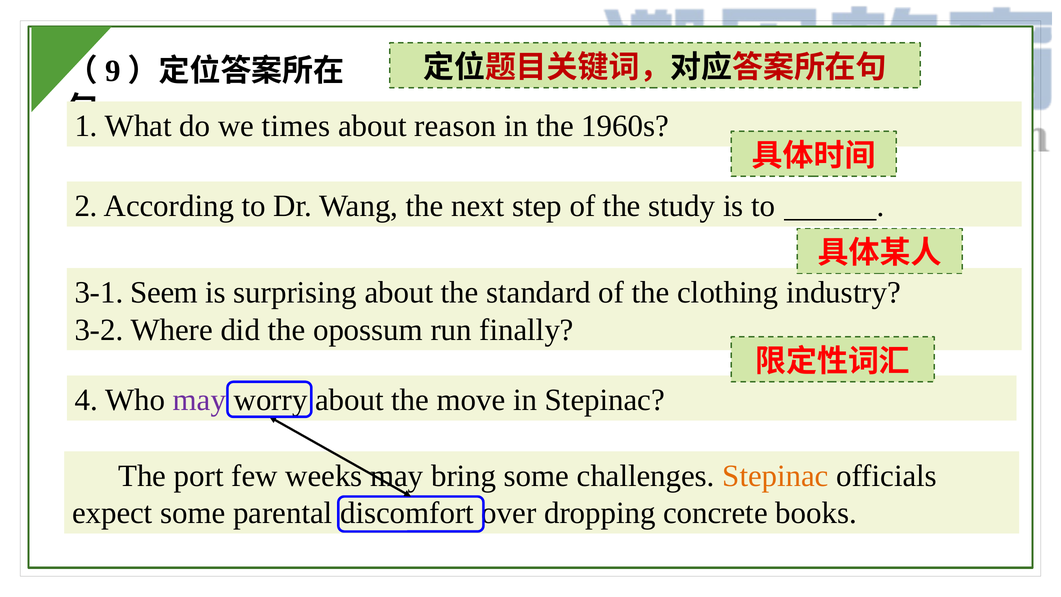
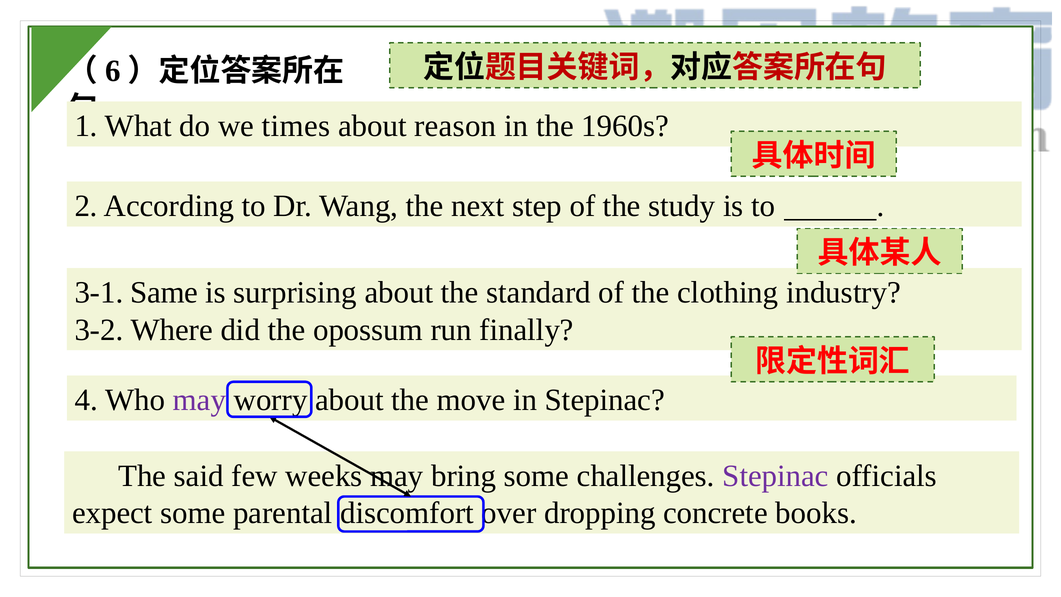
9: 9 -> 6 (113, 71)
Seem: Seem -> Same (164, 293)
port: port -> said (199, 476)
Stepinac colour: orange -> purple (776, 476)
